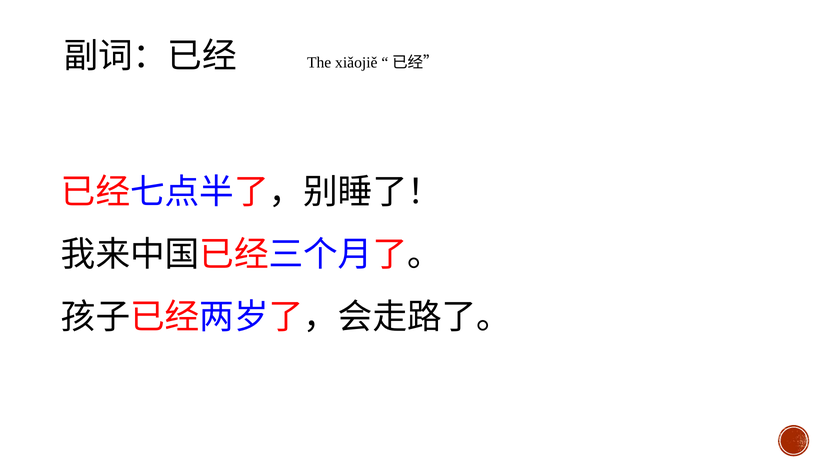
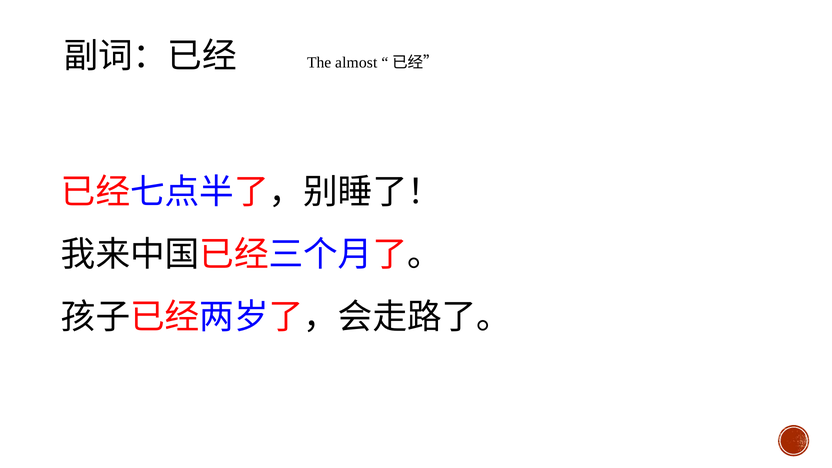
xiǎojiě: xiǎojiě -> almost (356, 63)
